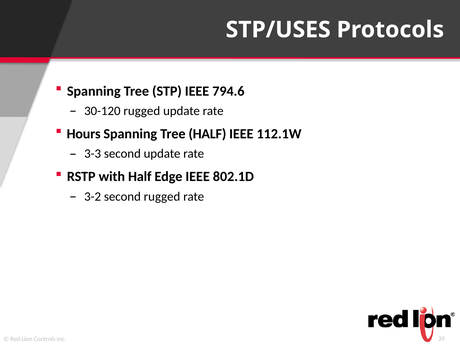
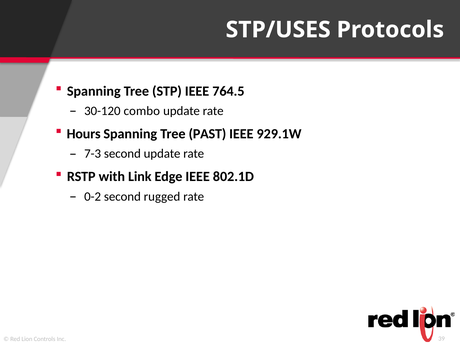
794.6: 794.6 -> 764.5 (228, 91)
30-120 rugged: rugged -> combo (142, 111)
Tree HALF: HALF -> PAST (207, 134)
112.1W: 112.1W -> 929.1W (279, 134)
3-3: 3-3 -> 7-3 (93, 154)
with Half: Half -> Link (140, 177)
3-2: 3-2 -> 0-2 (93, 197)
